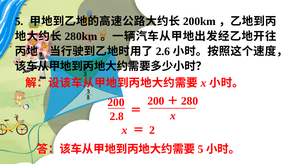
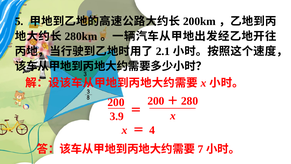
2.6: 2.6 -> 2.1 (163, 51)
2.8: 2.8 -> 3.9 (117, 116)
2: 2 -> 4 (152, 130)
5: 5 -> 7 (201, 149)
